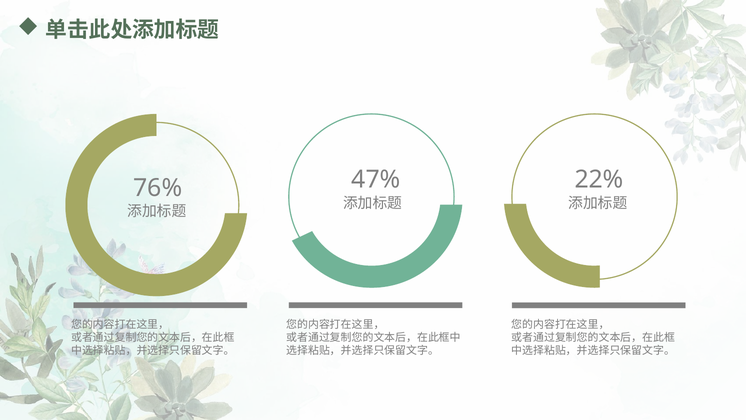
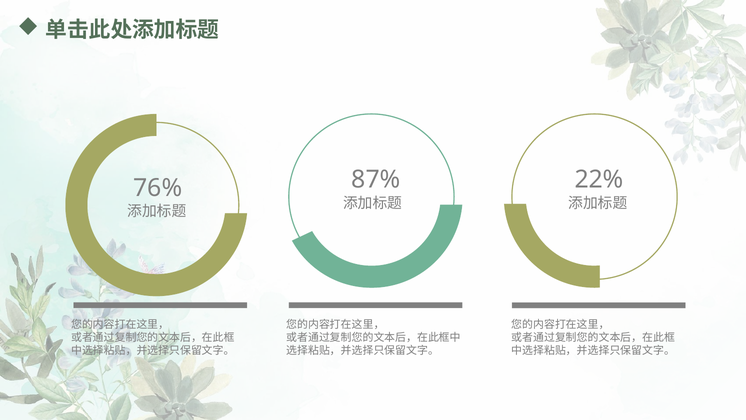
47%: 47% -> 87% (376, 179)
